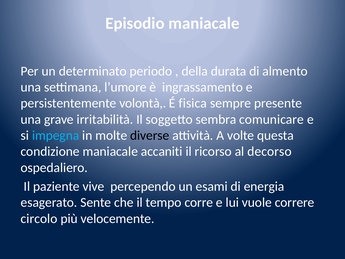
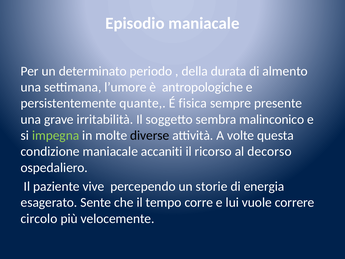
ingrassamento: ingrassamento -> antropologiche (203, 87)
volontà: volontà -> quante (143, 103)
comunicare: comunicare -> malinconico (272, 119)
impegna colour: light blue -> light green (56, 135)
esami: esami -> storie (212, 186)
